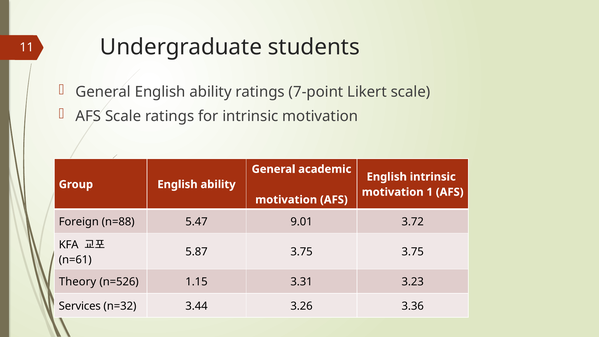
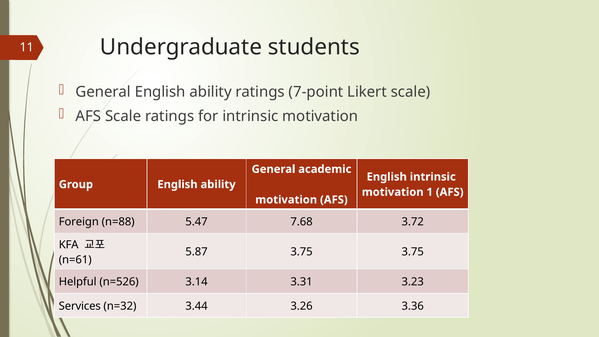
9.01: 9.01 -> 7.68 (302, 222)
Theory: Theory -> Helpful (78, 282)
1.15: 1.15 -> 3.14 (197, 282)
